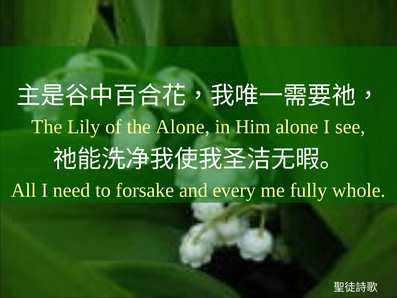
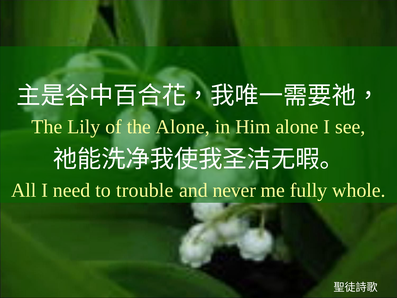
forsake: forsake -> trouble (145, 190)
every: every -> never (234, 190)
